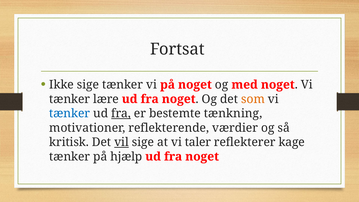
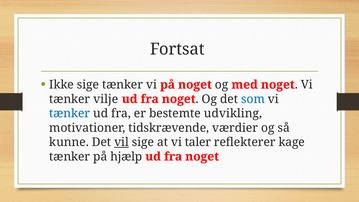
lære: lære -> vilje (106, 99)
som colour: orange -> blue (253, 99)
fra underline: present -> none (121, 113)
tænkning: tænkning -> udvikling (233, 113)
reflekterende: reflekterende -> tidskrævende (169, 128)
kritisk: kritisk -> kunne (69, 142)
